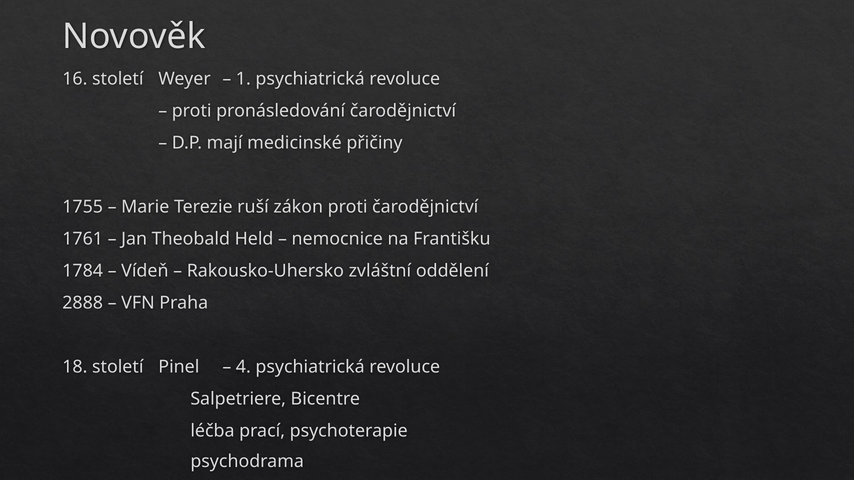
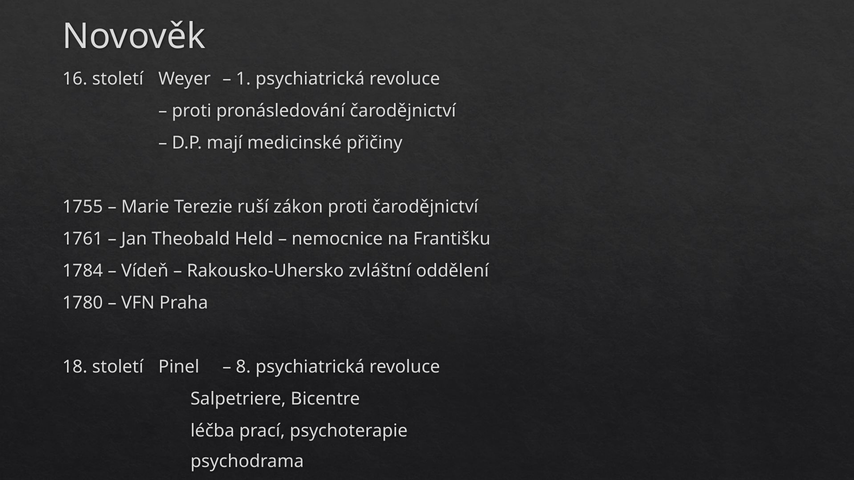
2888: 2888 -> 1780 (83, 303)
4: 4 -> 8 (243, 367)
